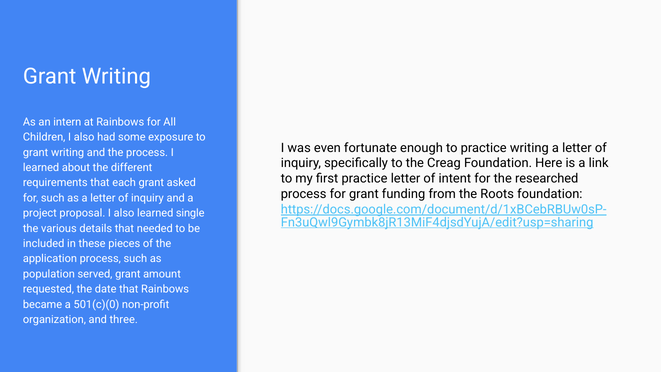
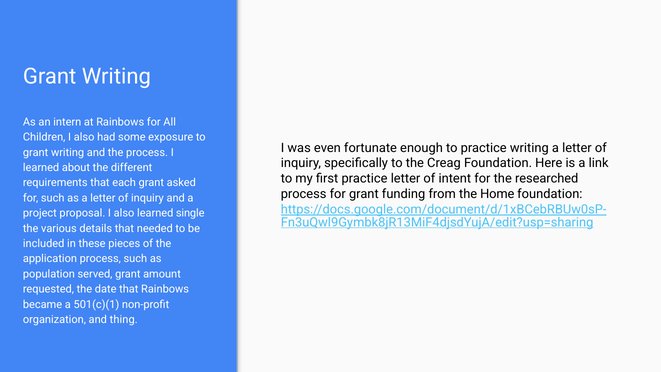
Roots: Roots -> Home (497, 194)
501(c)(0: 501(c)(0 -> 501(c)(1 (96, 304)
three: three -> thing (124, 320)
